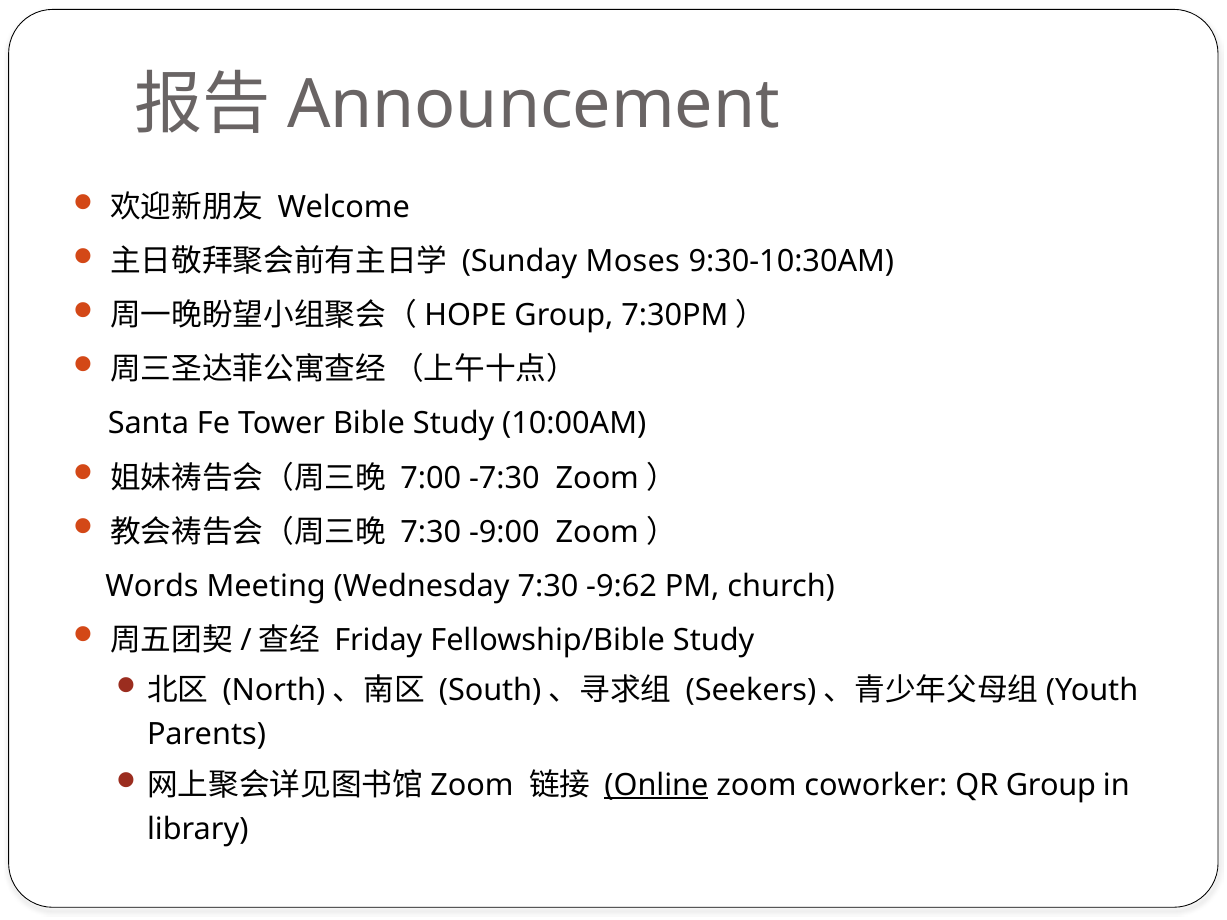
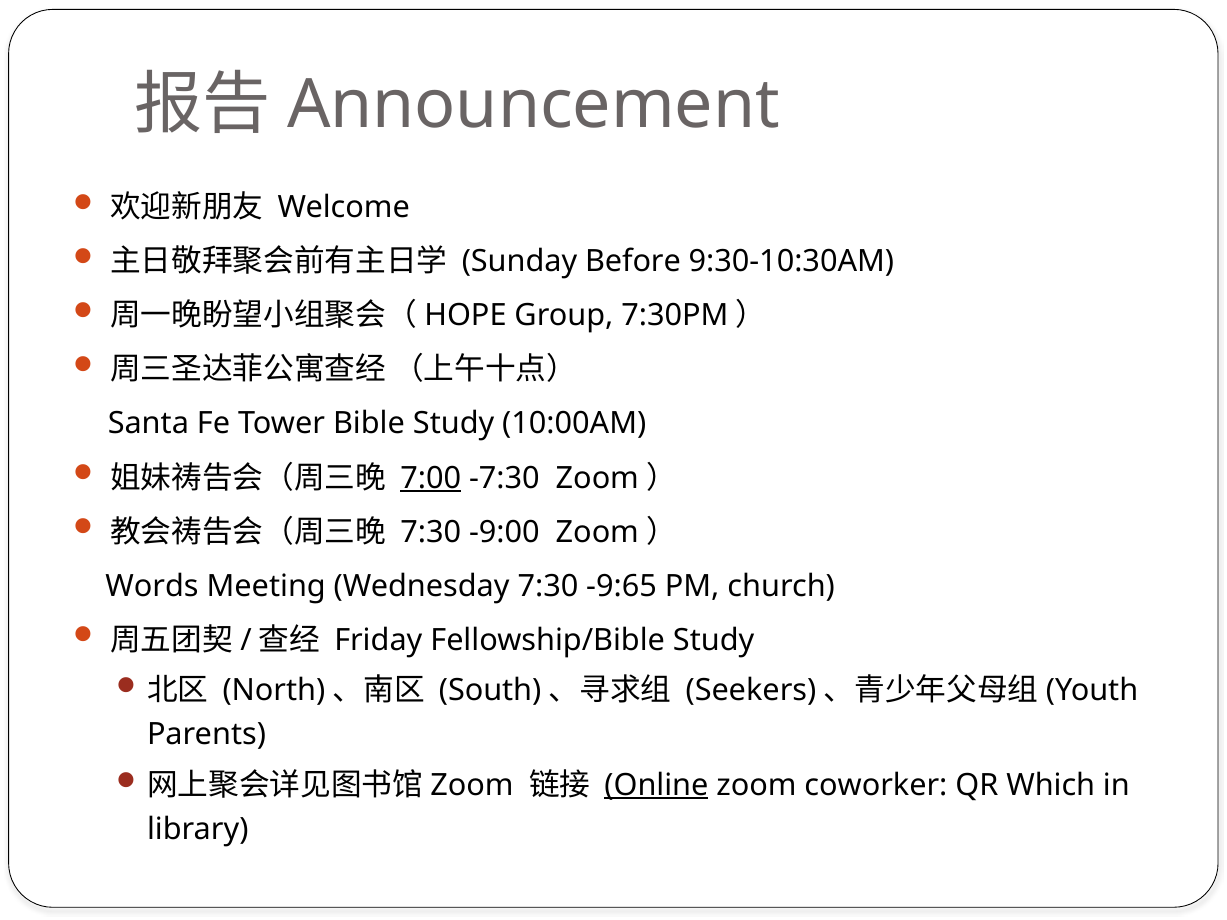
Moses: Moses -> Before (633, 262)
7:00 underline: none -> present (431, 478)
-9:62: -9:62 -> -9:65 (622, 586)
QR Group: Group -> Which (1051, 785)
